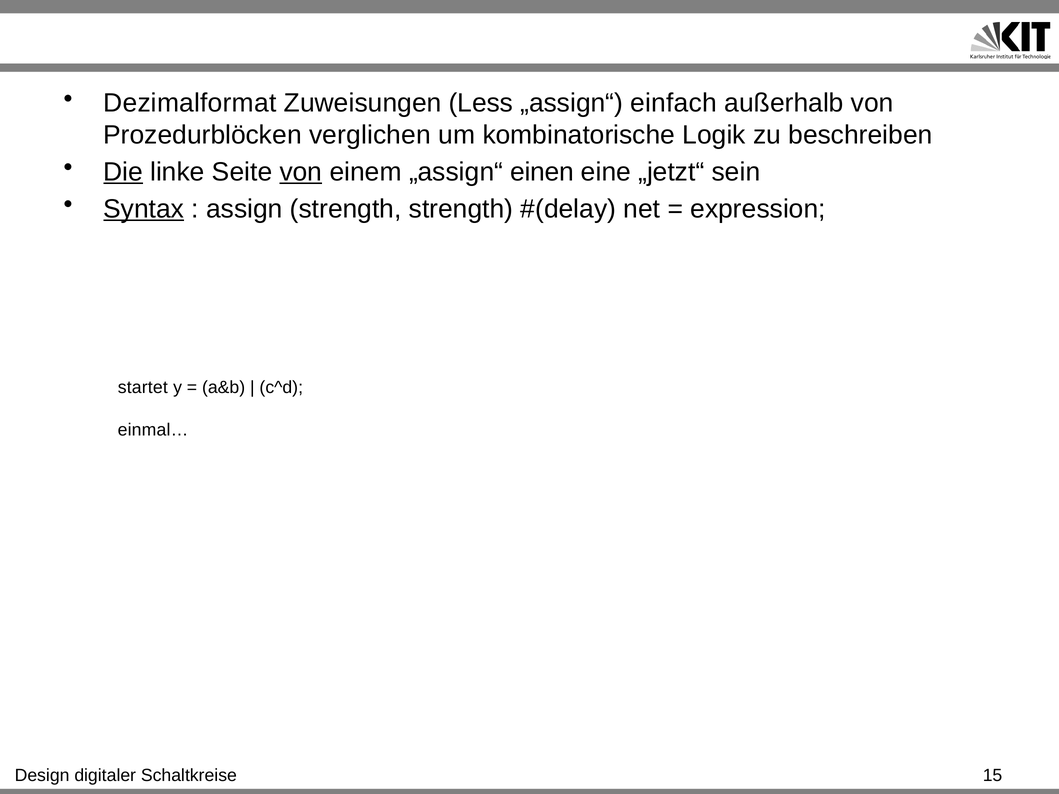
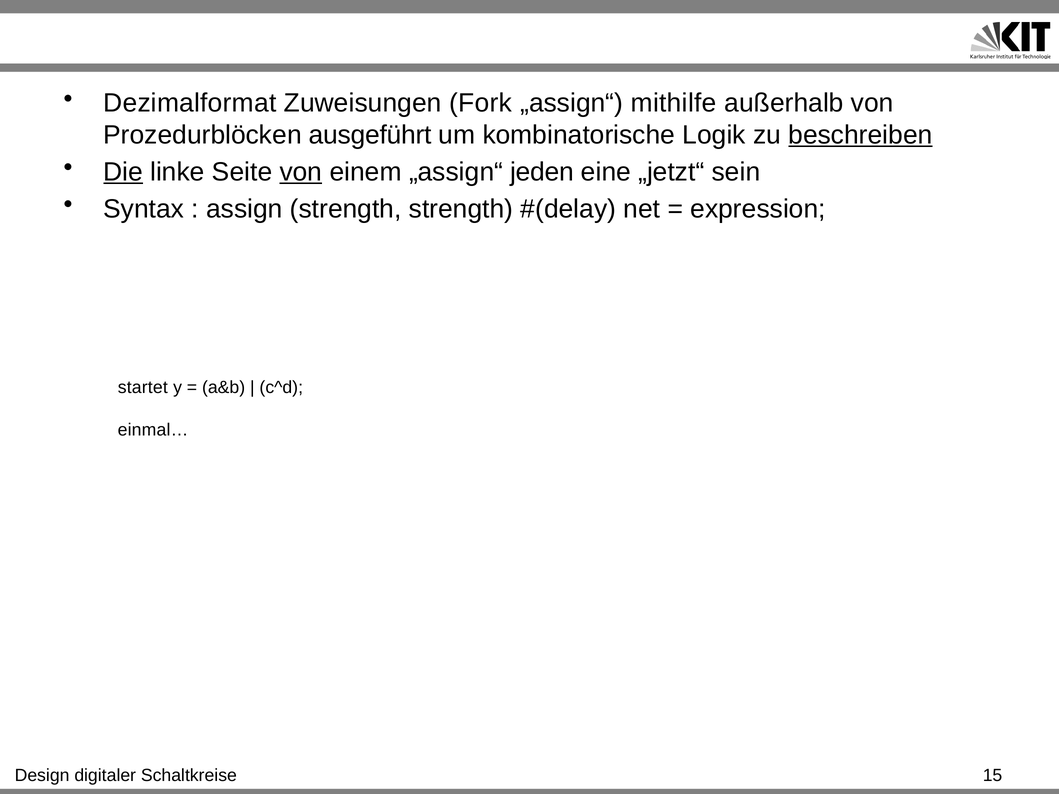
Less: Less -> Fork (481, 103)
einfach: einfach -> mithilfe (674, 103)
verglichen: verglichen -> ausgeführt (370, 135)
beschreiben underline: none -> present (860, 135)
einen: einen -> jeden (542, 172)
Syntax underline: present -> none (144, 209)
